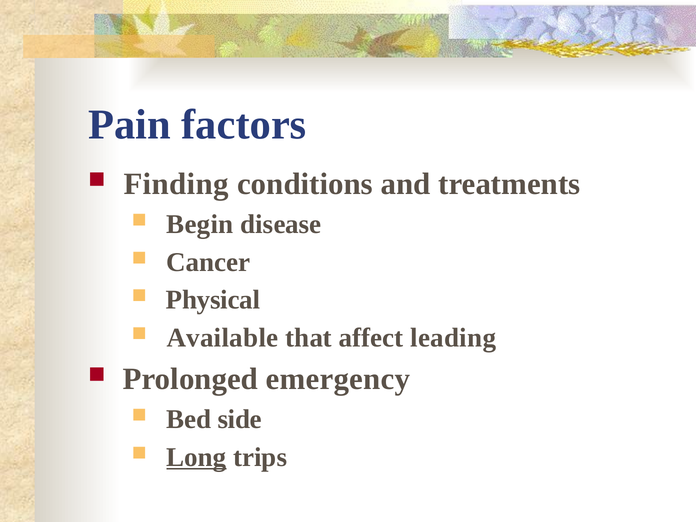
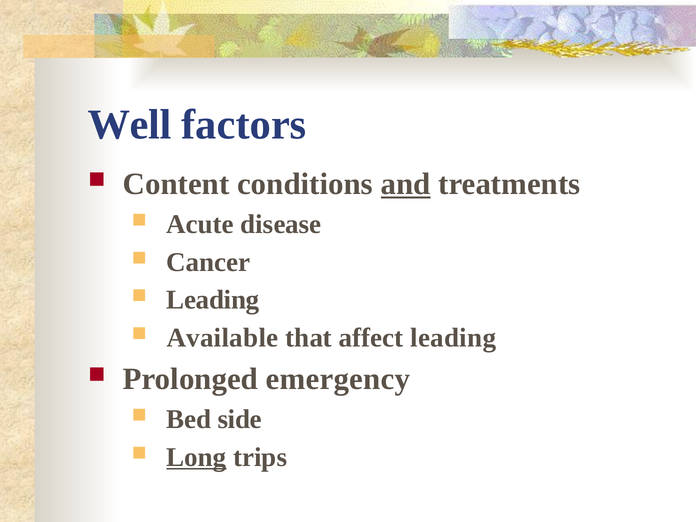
Pain: Pain -> Well (130, 125)
Finding: Finding -> Content (176, 184)
and underline: none -> present (406, 184)
Begin: Begin -> Acute (200, 224)
Physical: Physical -> Leading (213, 300)
